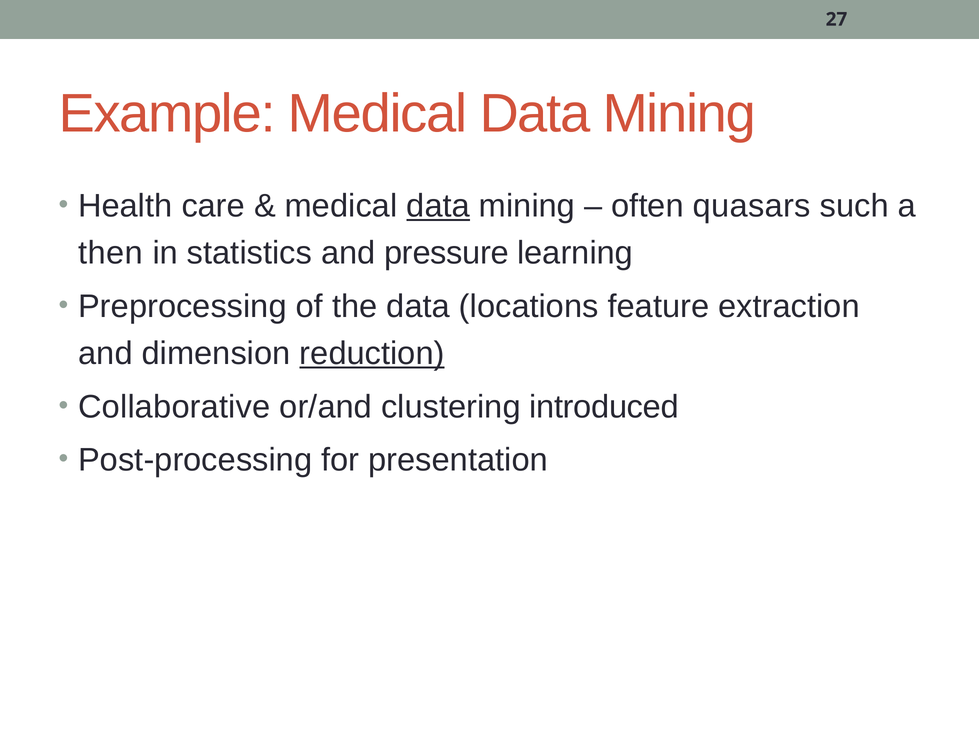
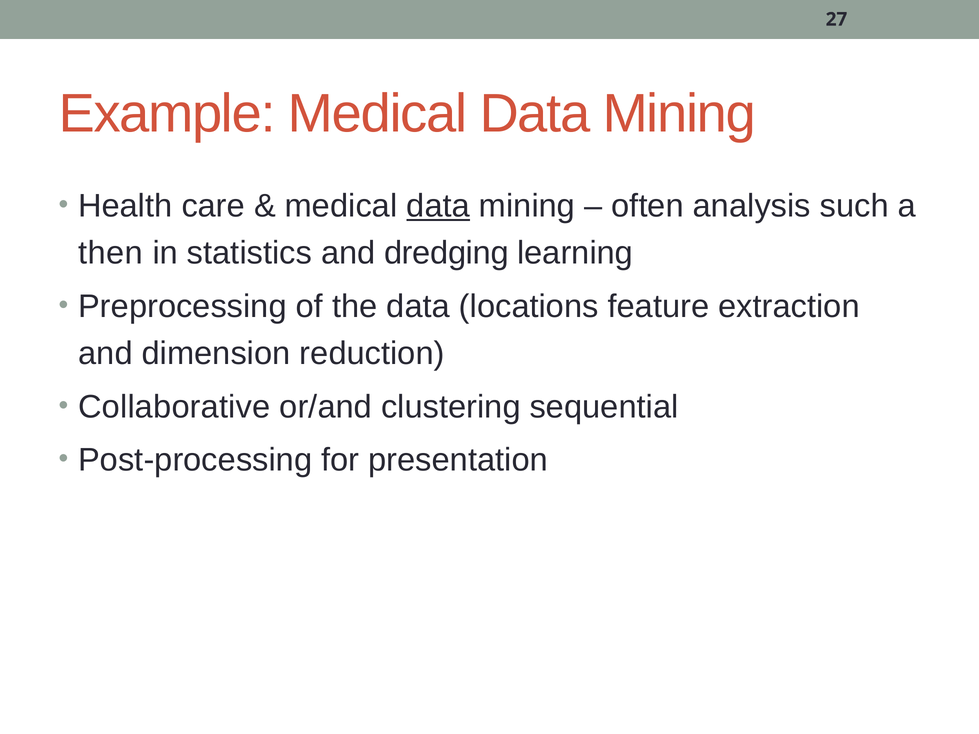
quasars: quasars -> analysis (752, 206)
pressure: pressure -> dredging (446, 253)
reduction underline: present -> none (372, 353)
introduced: introduced -> sequential (604, 407)
